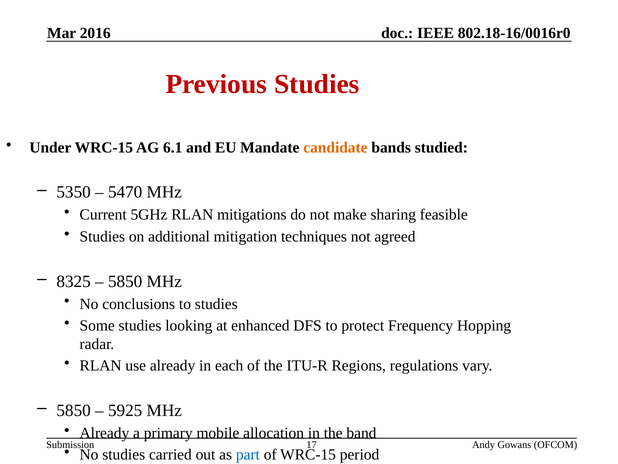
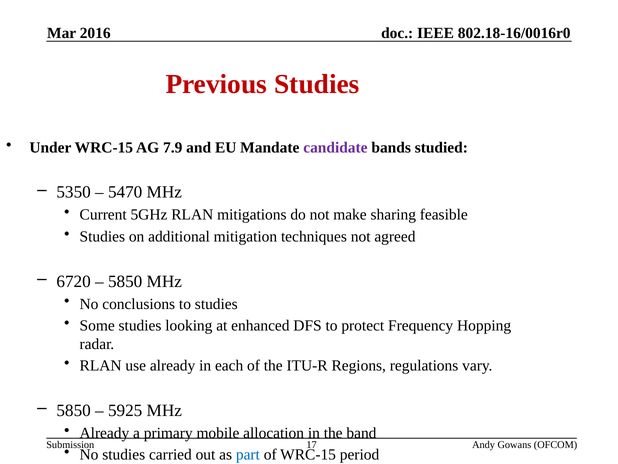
6.1: 6.1 -> 7.9 (173, 147)
candidate colour: orange -> purple (335, 147)
8325: 8325 -> 6720 (74, 281)
